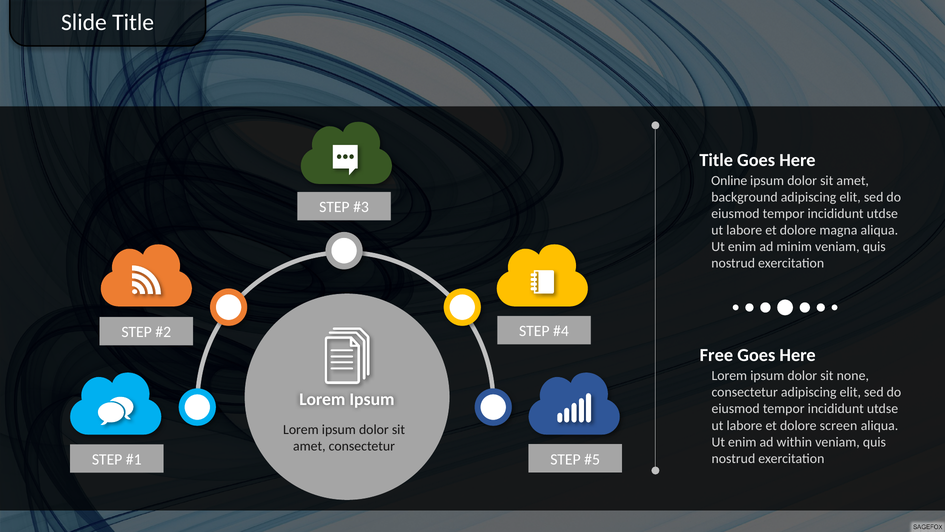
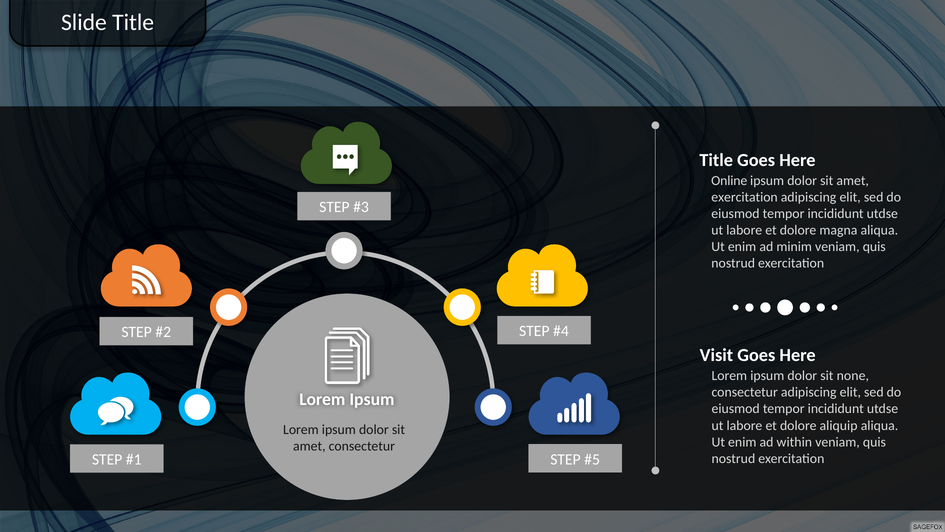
background: background -> exercitation (745, 197)
Free: Free -> Visit (716, 355)
screen: screen -> aliquip (839, 425)
